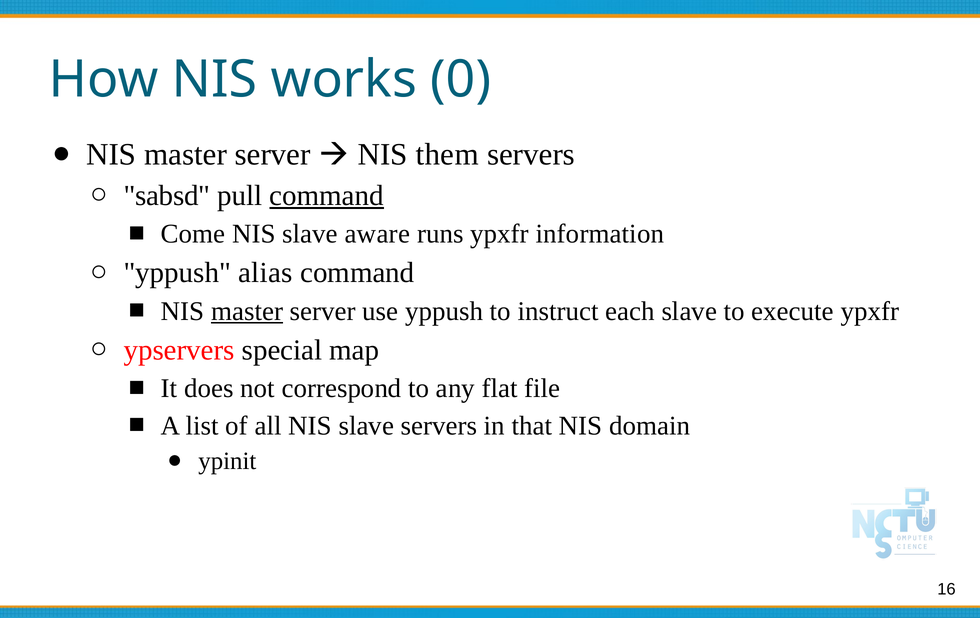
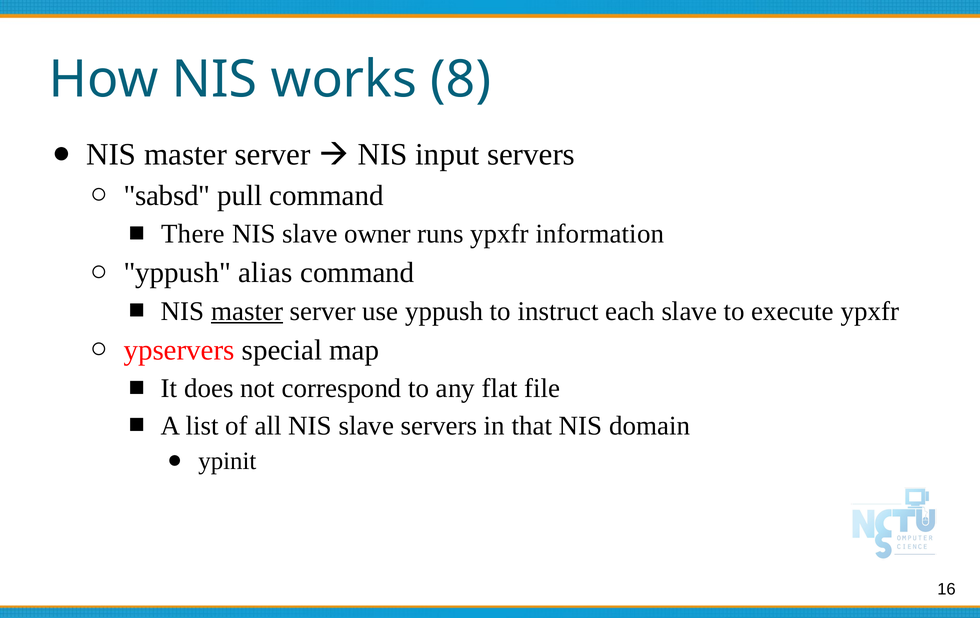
0: 0 -> 8 (461, 80)
them: them -> input (447, 154)
command underline: present -> none (327, 195)
Come: Come -> There (193, 234)
aware: aware -> owner (378, 234)
